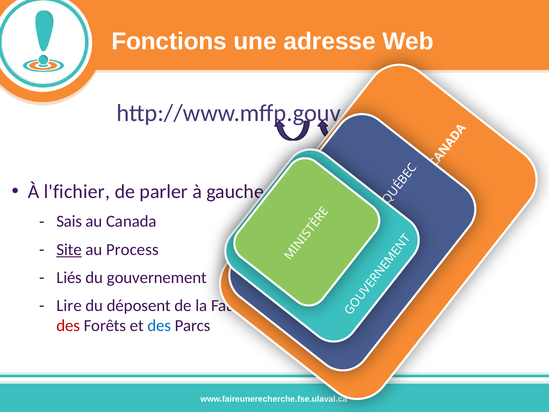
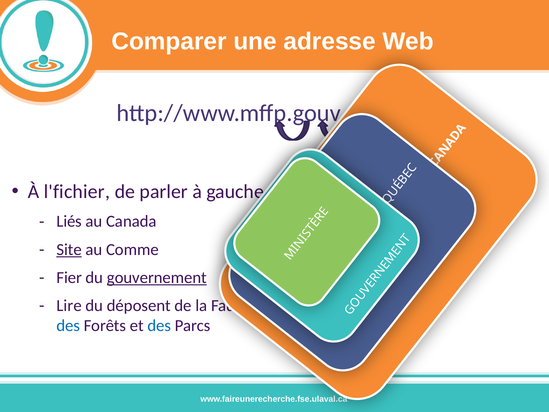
Fonctions: Fonctions -> Comparer (169, 42)
Sais: Sais -> Liés (69, 221)
Process: Process -> Comme (132, 249)
Liés: Liés -> Fier (69, 277)
gouvernement underline: none -> present (157, 277)
des colour: red -> blue (68, 326)
